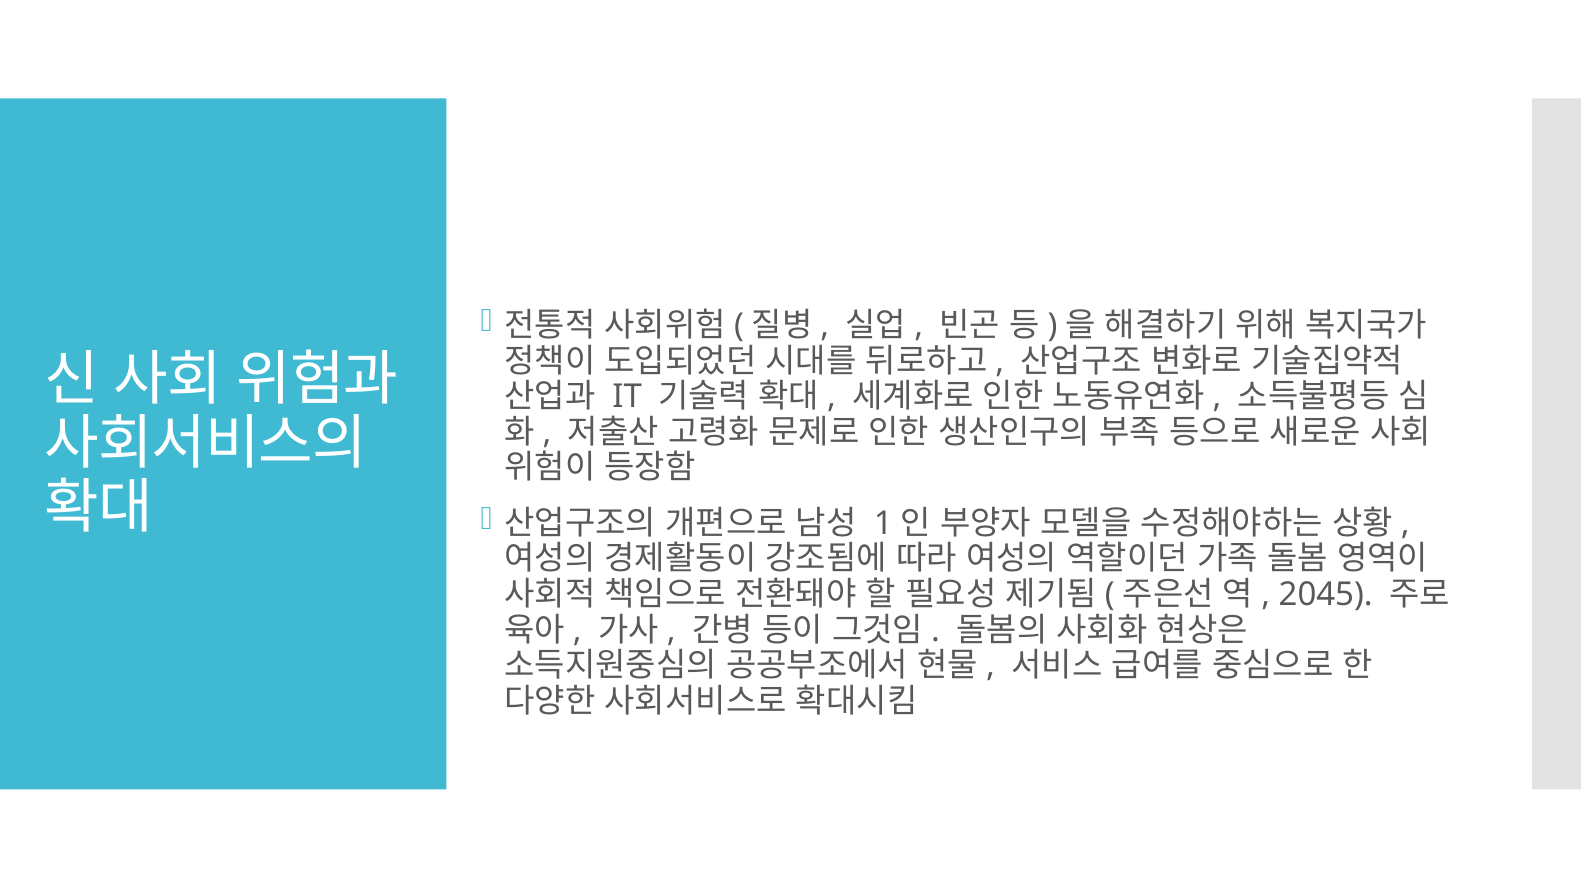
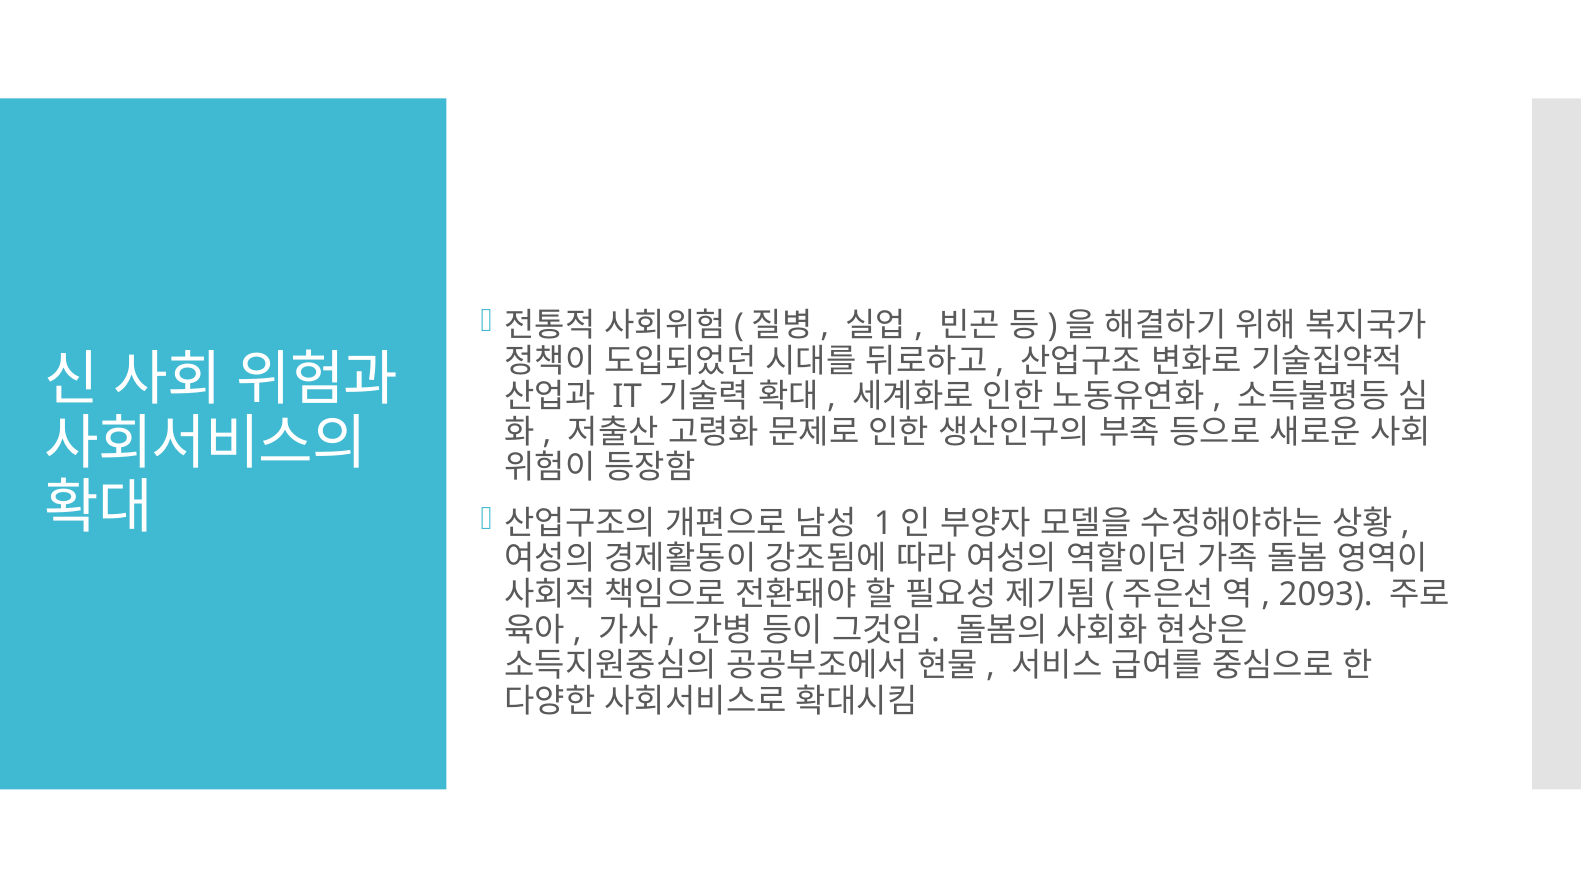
2045: 2045 -> 2093 (1326, 595)
